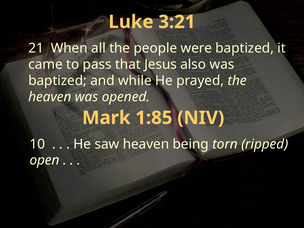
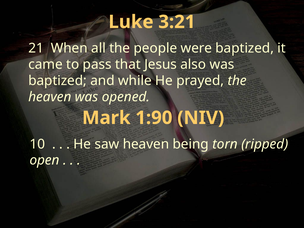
1:85: 1:85 -> 1:90 (154, 118)
